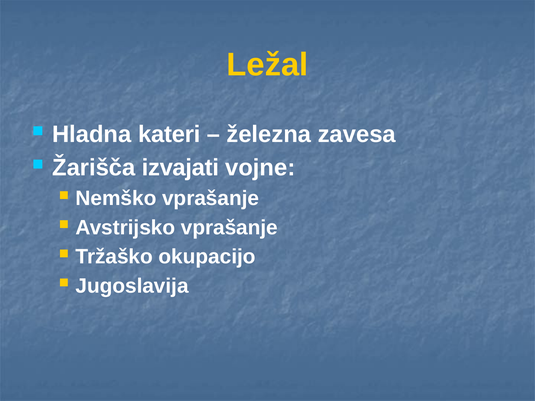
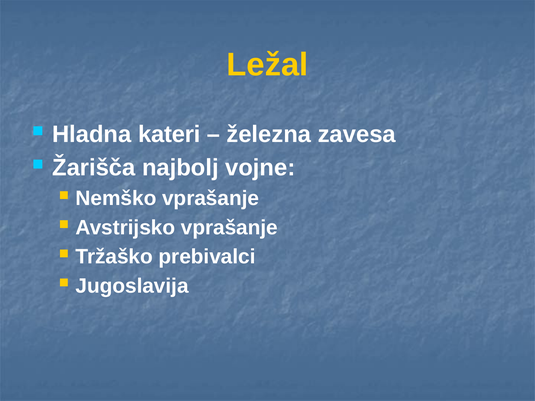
izvajati: izvajati -> najbolj (180, 168)
okupacijo: okupacijo -> prebivalci (207, 257)
